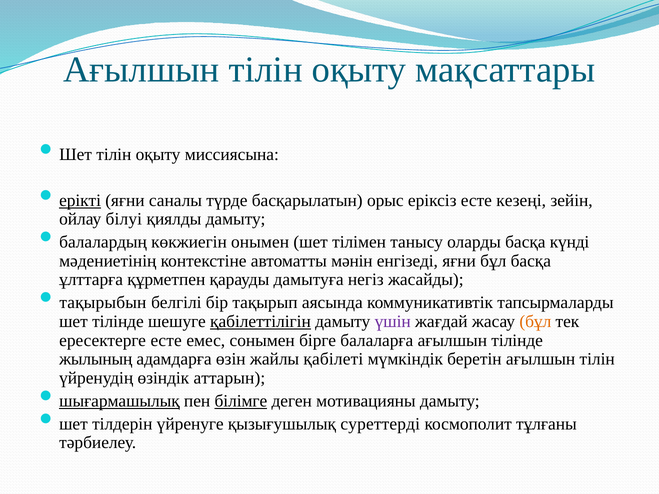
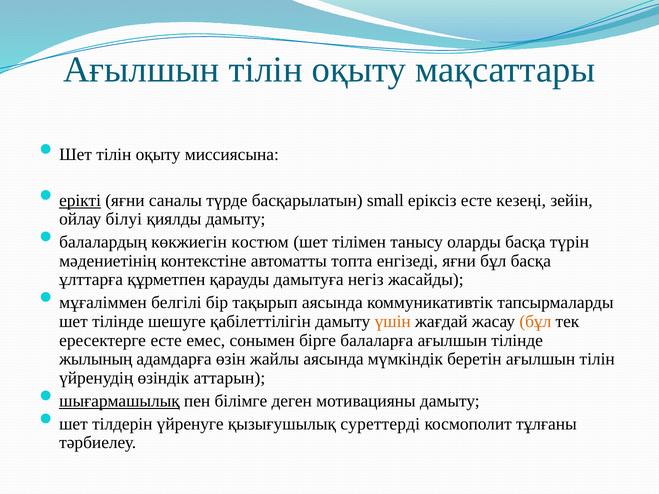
орыс: орыс -> small (385, 200)
онымен: онымен -> костюм (260, 242)
күнді: күнді -> түрін (569, 242)
мәнін: мәнін -> топта (352, 261)
тақырыбын: тақырыбын -> мұғаліммен (103, 303)
қабілеттілігін underline: present -> none (260, 322)
үшін colour: purple -> orange (393, 322)
жайлы қабілеті: қабілеті -> аясында (334, 359)
білімге underline: present -> none (241, 401)
